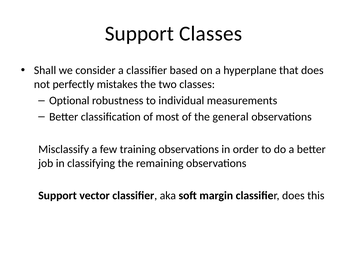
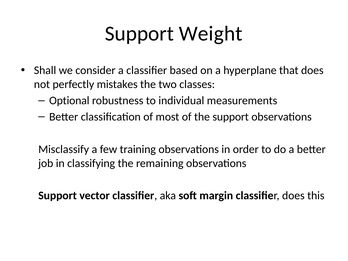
Support Classes: Classes -> Weight (211, 34)
the general: general -> support (231, 117)
